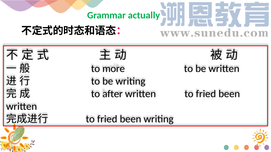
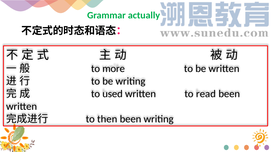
after: after -> used (113, 94)
written to fried: fried -> read (206, 94)
fried: fried -> then (107, 119)
